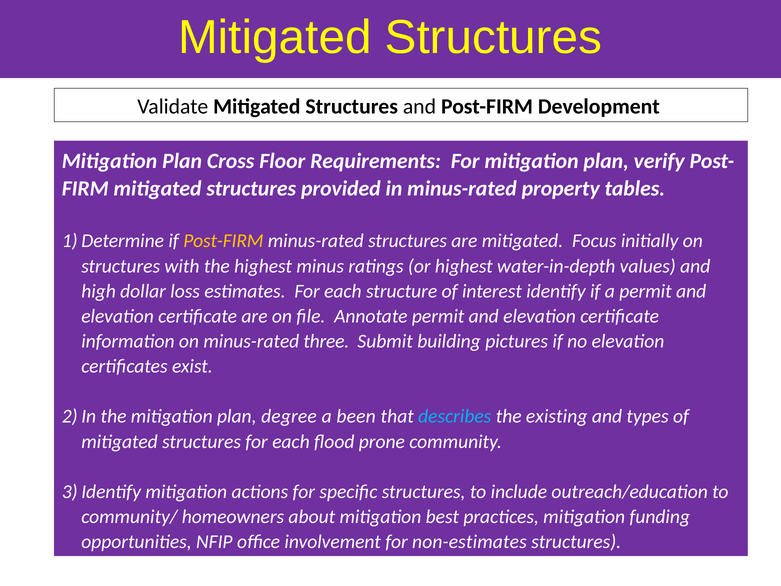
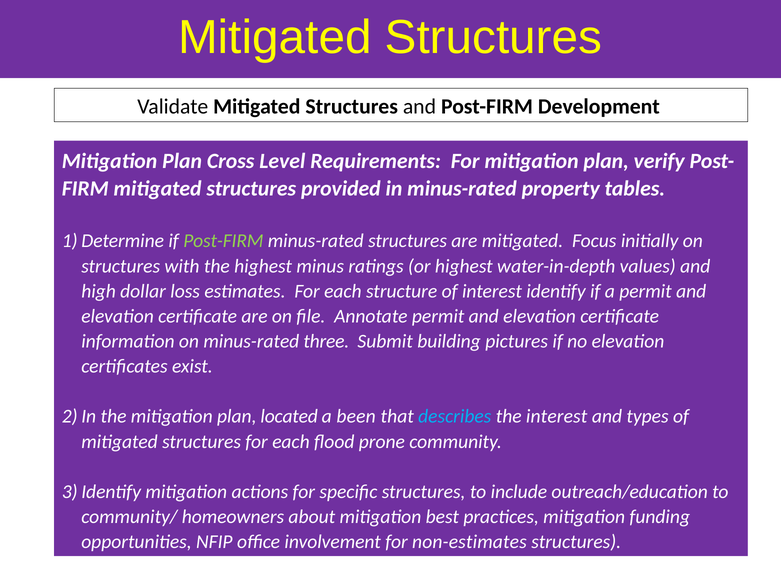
Floor: Floor -> Level (282, 161)
Post-FIRM colour: yellow -> light green (223, 241)
degree: degree -> located (289, 416)
the existing: existing -> interest (557, 416)
